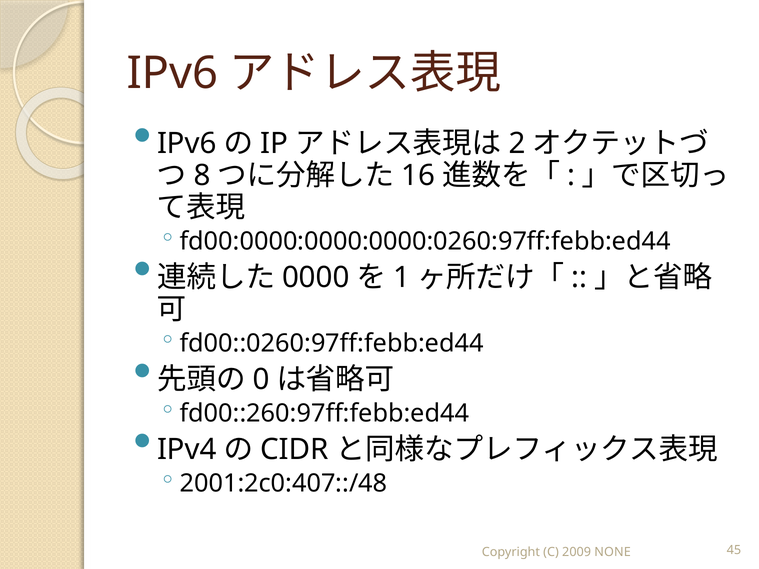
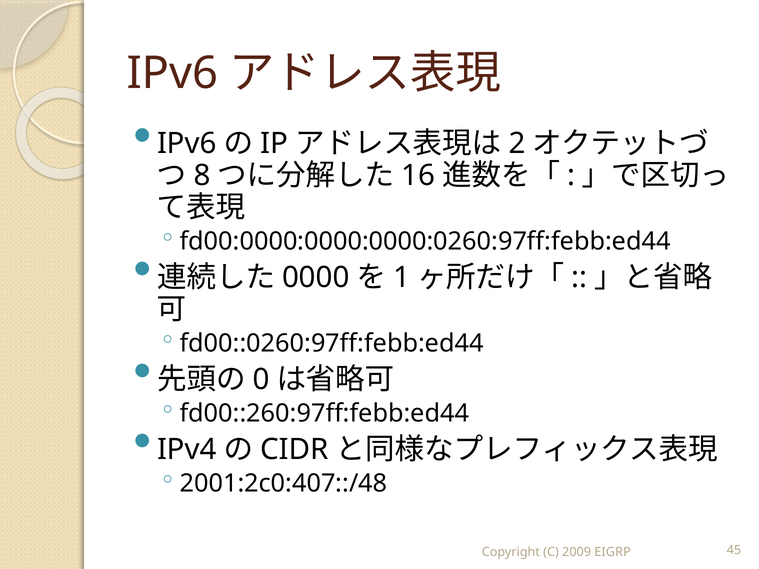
NONE: NONE -> EIGRP (613, 552)
